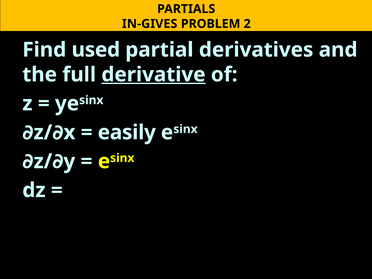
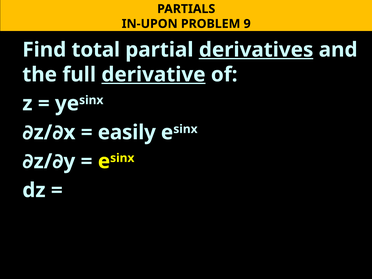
IN-GIVES: IN-GIVES -> IN-UPON (150, 24)
2: 2 -> 9 (247, 24)
used: used -> total (96, 50)
derivatives underline: none -> present (256, 50)
